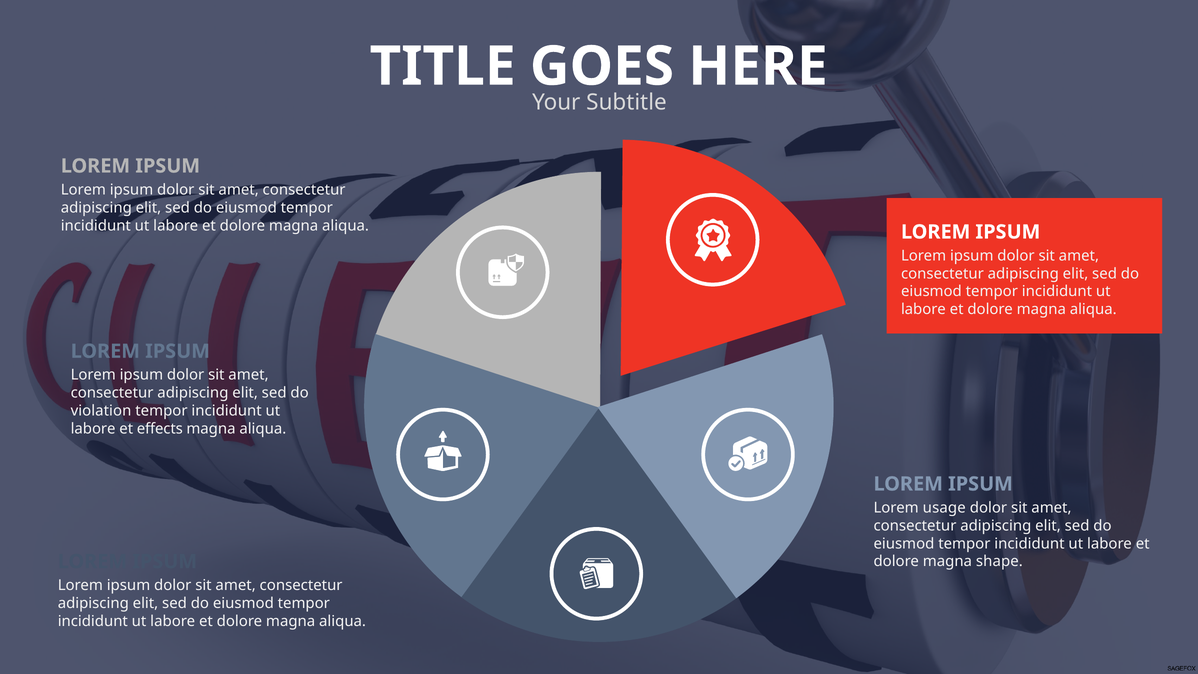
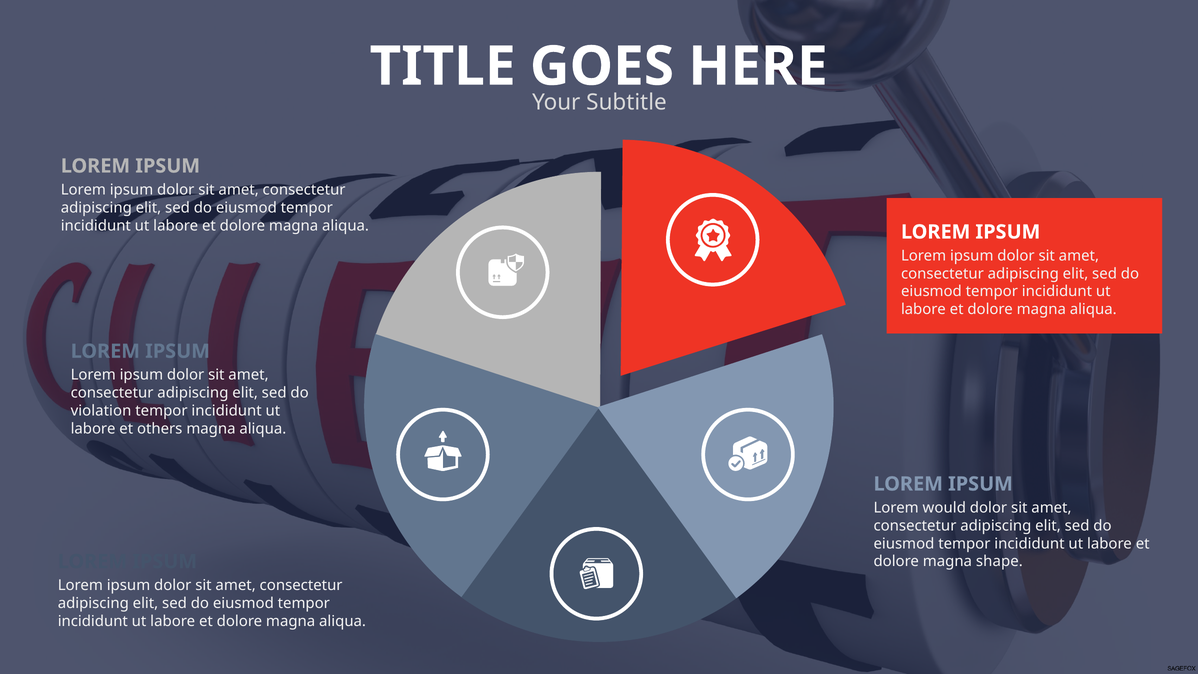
effects: effects -> others (160, 429)
usage: usage -> would (944, 508)
